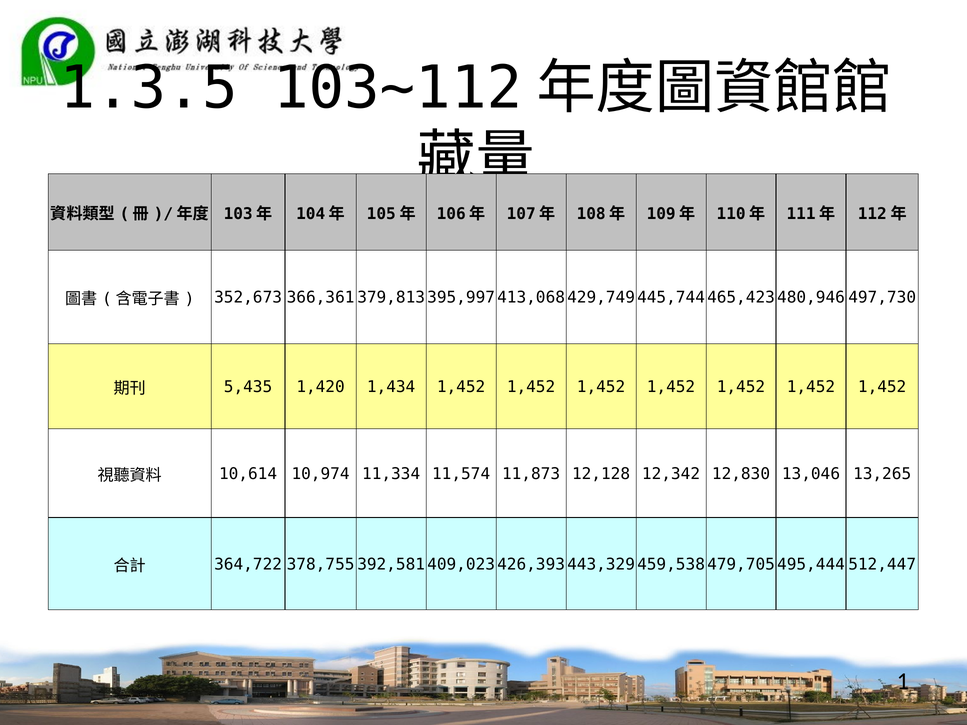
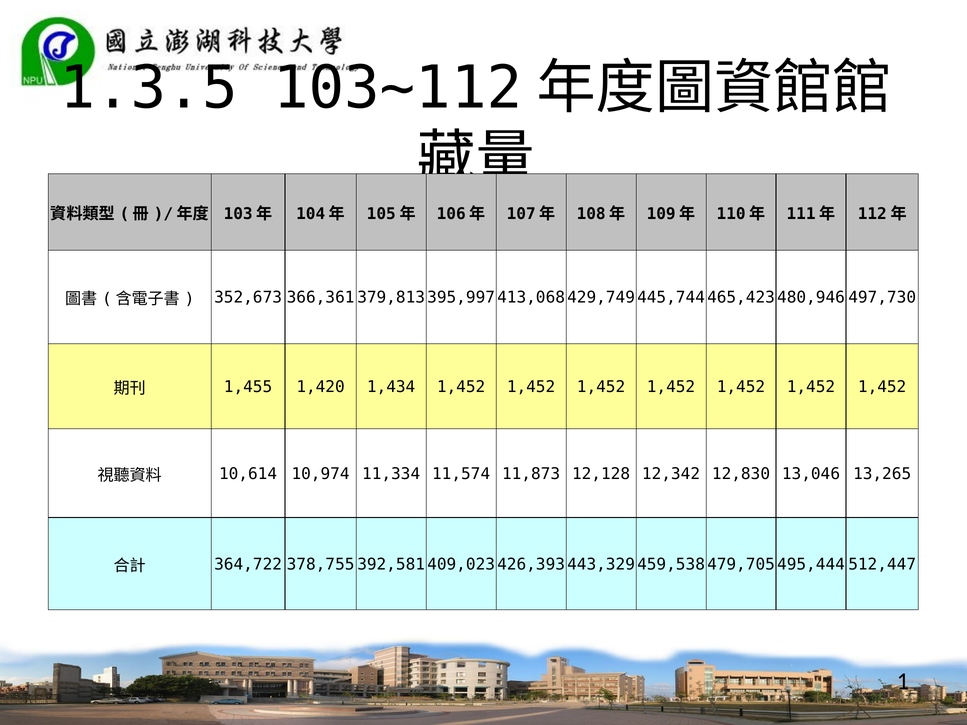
5,435: 5,435 -> 1,455 (248, 387)
